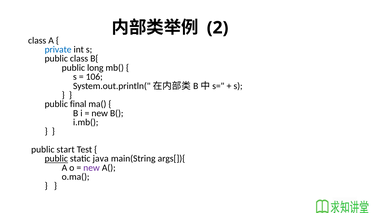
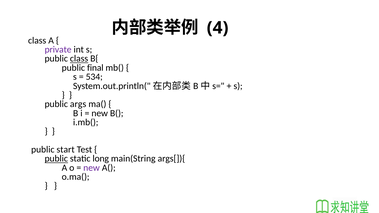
2: 2 -> 4 (218, 28)
private colour: blue -> purple (58, 50)
class underline: none -> present (79, 59)
long: long -> final (95, 68)
106: 106 -> 534 (94, 77)
final: final -> args (78, 104)
java: java -> long (101, 159)
